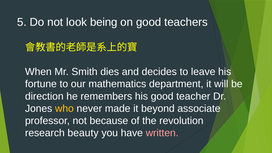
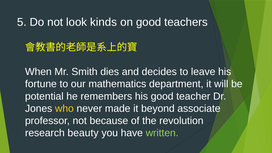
being: being -> kinds (104, 22)
direction: direction -> potential (44, 96)
written colour: pink -> light green (162, 133)
